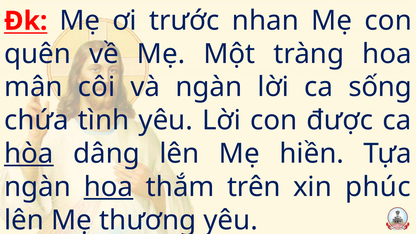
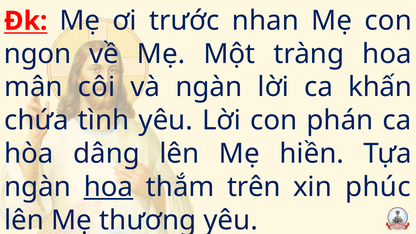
quên: quên -> ngon (38, 54)
sống: sống -> khấn (380, 87)
được: được -> phán (340, 120)
hòa underline: present -> none (29, 154)
